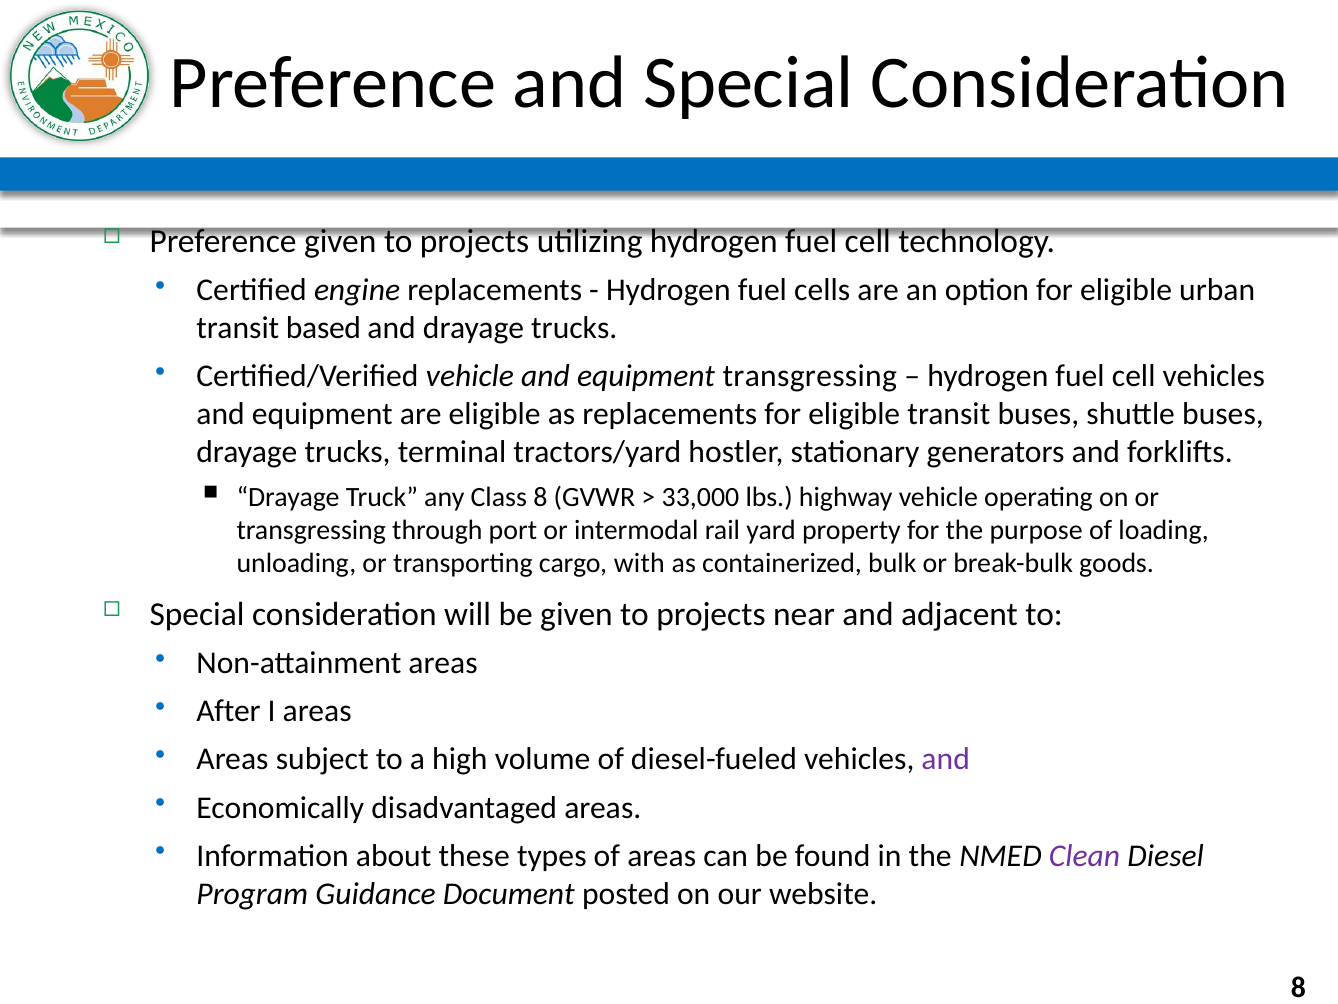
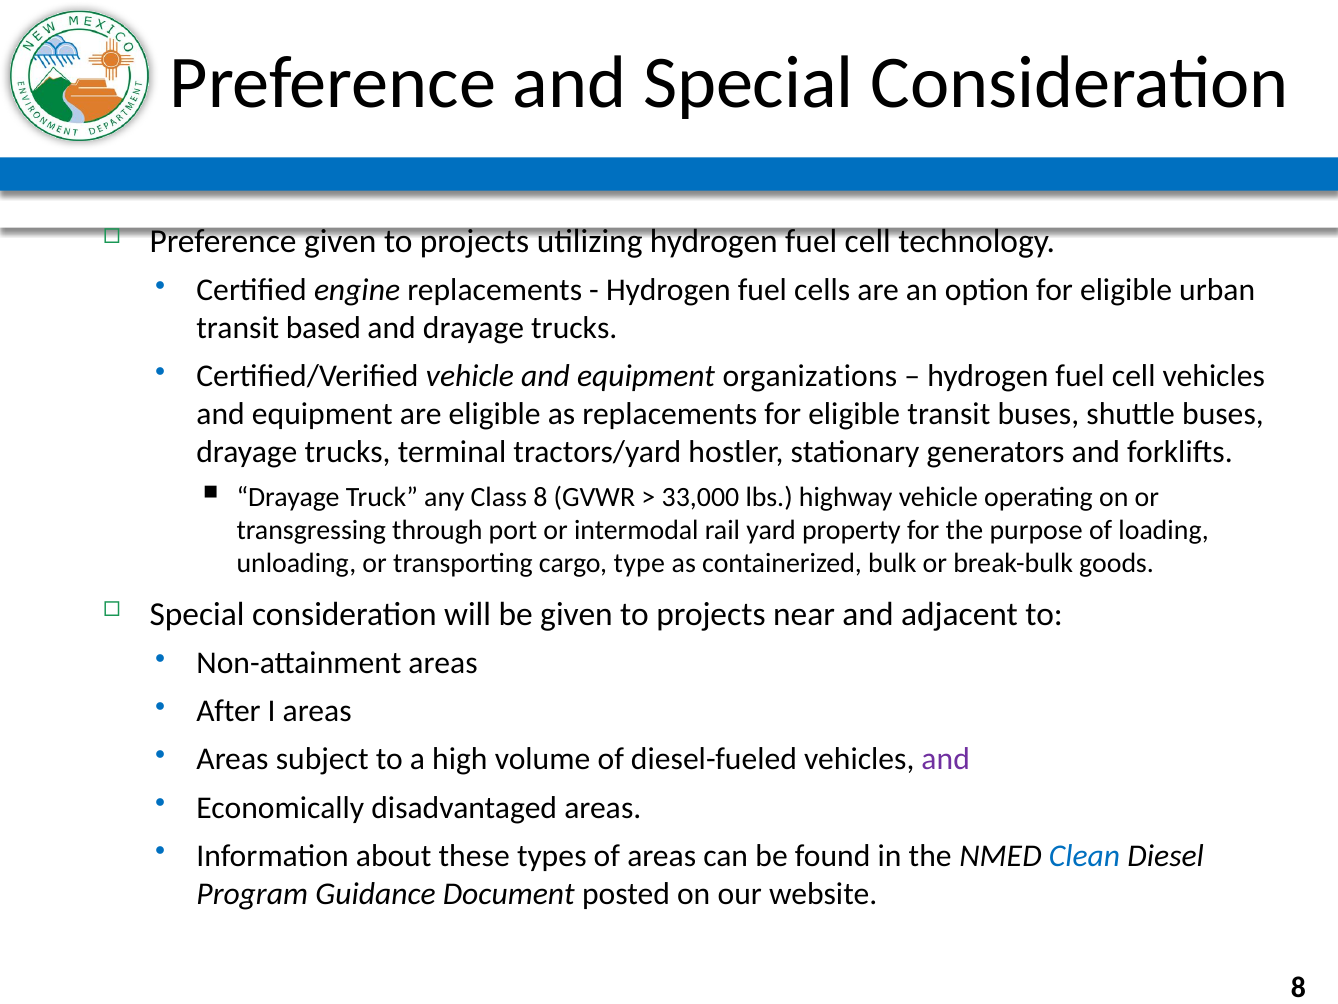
equipment transgressing: transgressing -> organizations (810, 376)
with: with -> type (639, 564)
Clean colour: purple -> blue (1085, 855)
